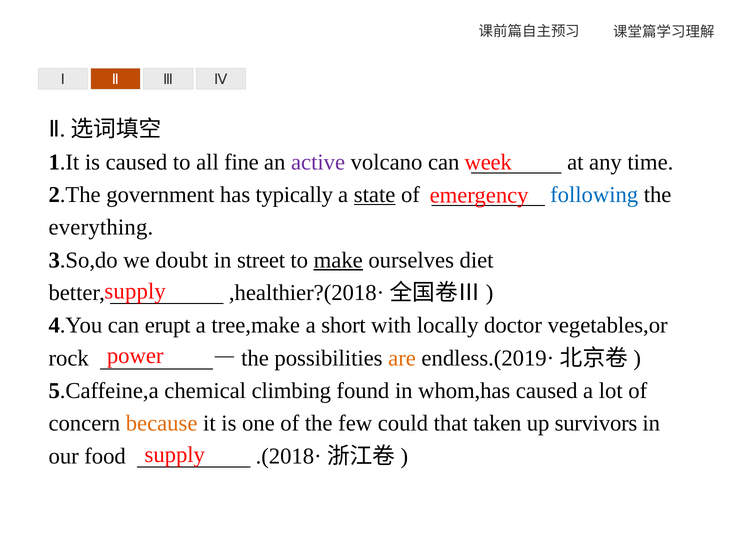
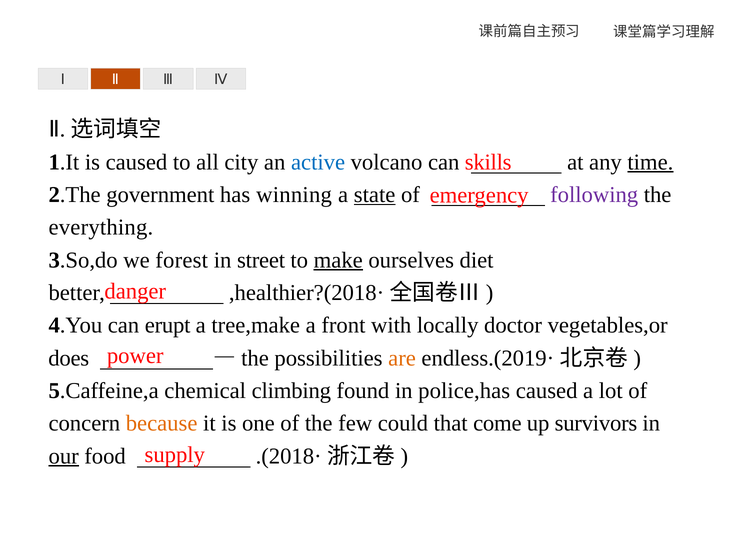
fine: fine -> city (241, 162)
active colour: purple -> blue (318, 162)
time underline: none -> present (650, 162)
week: week -> skills (488, 162)
typically: typically -> winning (294, 195)
following colour: blue -> purple (594, 195)
doubt: doubt -> forest (182, 260)
supply: supply -> danger (135, 291)
short: short -> front (343, 326)
rock: rock -> does (69, 358)
whom,has: whom,has -> police,has (464, 391)
taken: taken -> come (497, 424)
our underline: none -> present (64, 456)
